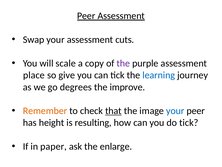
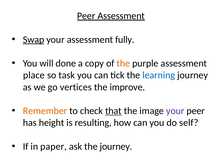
Swap underline: none -> present (34, 39)
cuts: cuts -> fully (125, 39)
scale: scale -> done (66, 63)
the colour: purple -> orange (123, 63)
give: give -> task (67, 75)
degrees: degrees -> vertices (76, 87)
your colour: blue -> purple (175, 111)
do tick: tick -> self (189, 122)
the enlarge: enlarge -> journey (116, 146)
